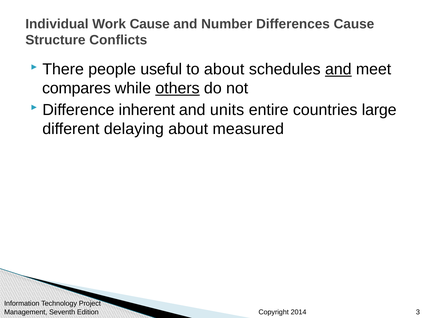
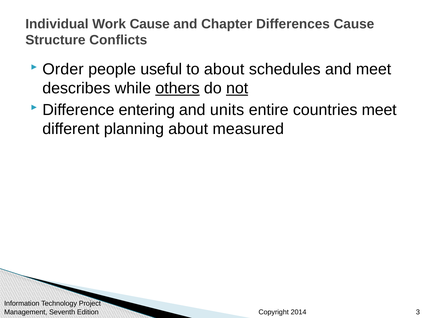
Number: Number -> Chapter (227, 24)
There: There -> Order (63, 69)
and underline: present -> none (338, 69)
compares: compares -> describes (76, 88)
not underline: none -> present (237, 88)
inherent: inherent -> entering (147, 110)
countries large: large -> meet (379, 110)
delaying: delaying -> planning (134, 129)
